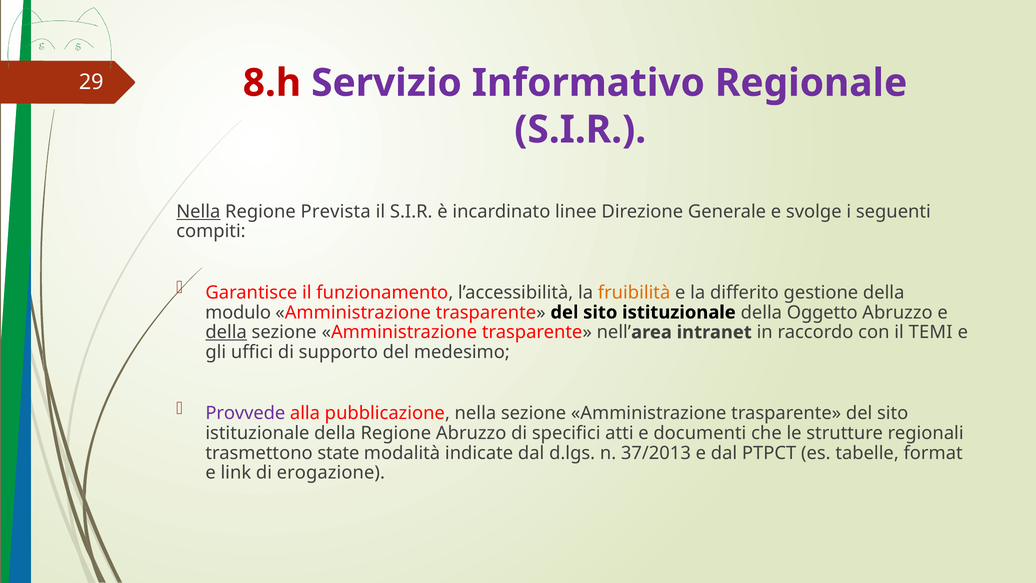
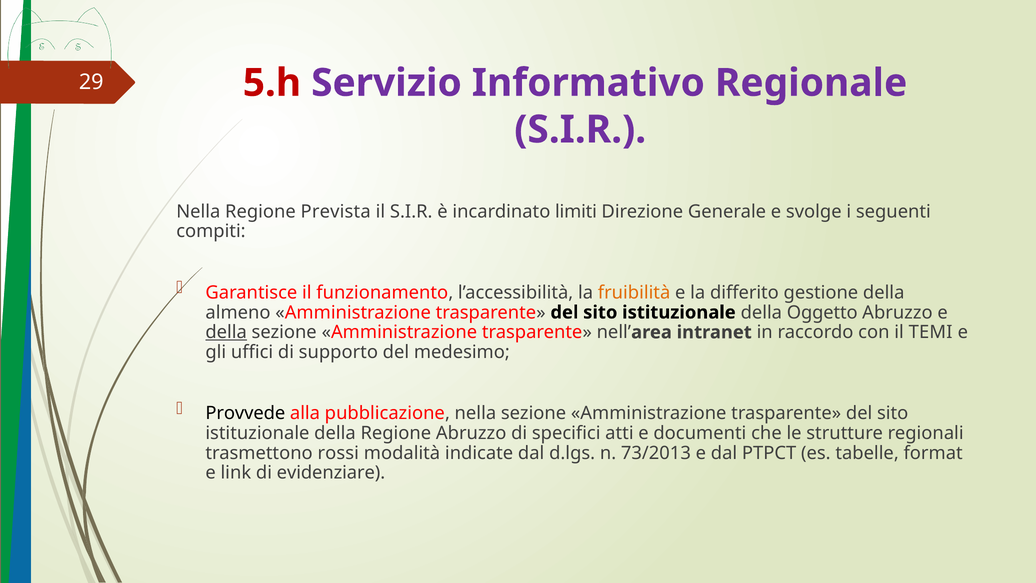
8.h: 8.h -> 5.h (272, 83)
Nella underline: present -> none (198, 211)
linee: linee -> limiti (576, 211)
modulo: modulo -> almeno (238, 312)
Provvede colour: purple -> black (245, 413)
state: state -> rossi (338, 453)
37/2013: 37/2013 -> 73/2013 (656, 453)
erogazione: erogazione -> evidenziare (331, 473)
